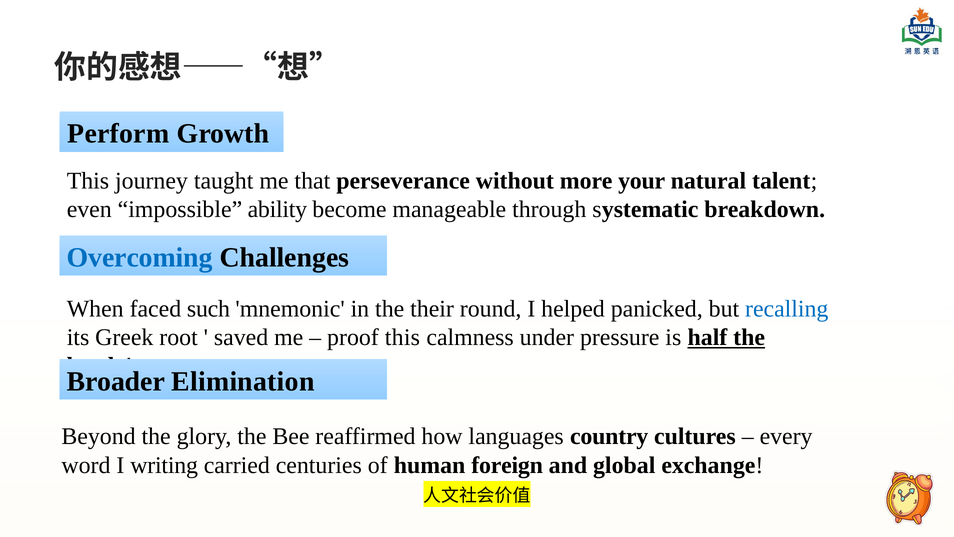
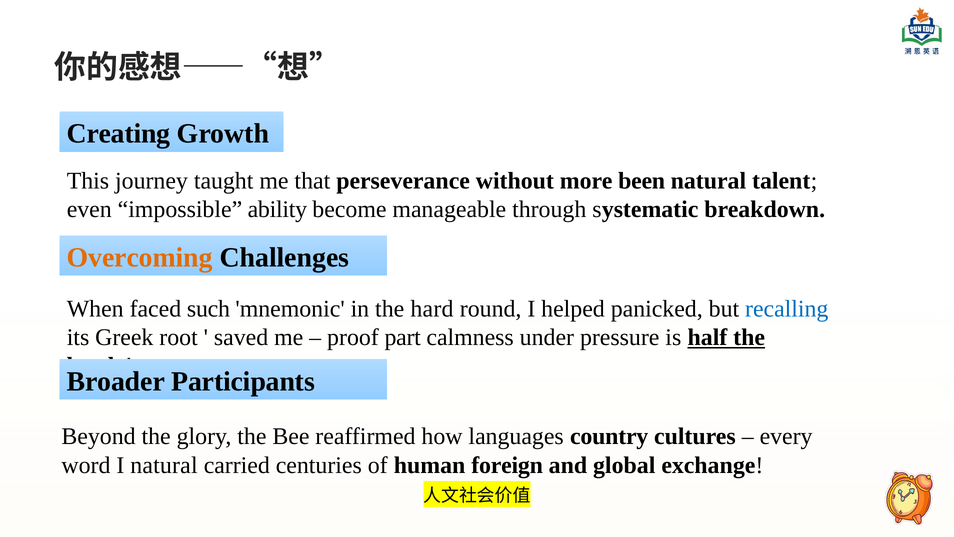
Perform: Perform -> Creating (119, 133)
your: your -> been (642, 181)
Overcoming colour: blue -> orange (140, 257)
their: their -> hard (432, 308)
proof this: this -> part (403, 337)
Elimination: Elimination -> Participants (243, 381)
I writing: writing -> natural (164, 465)
